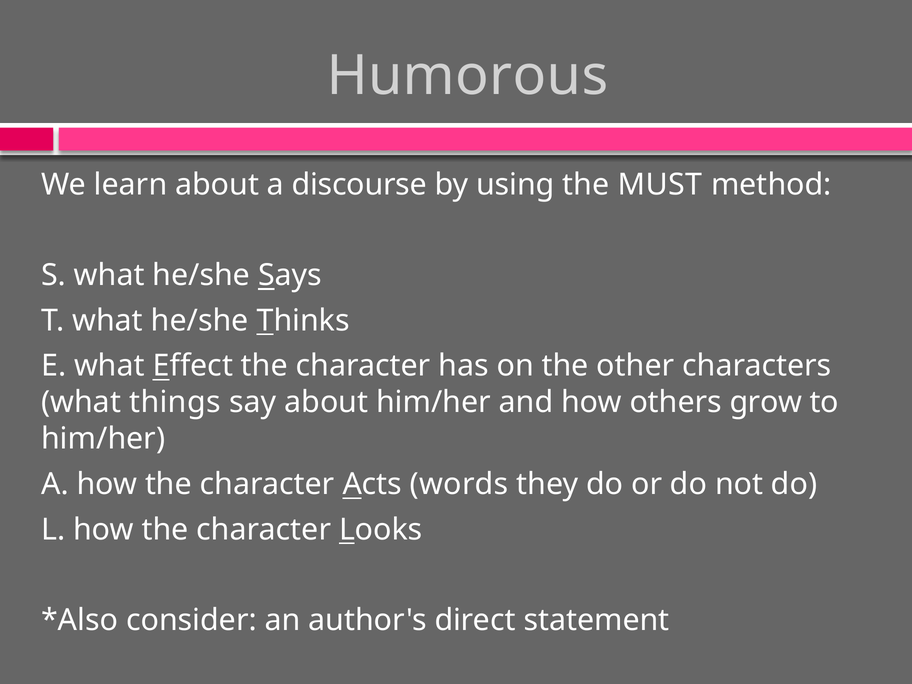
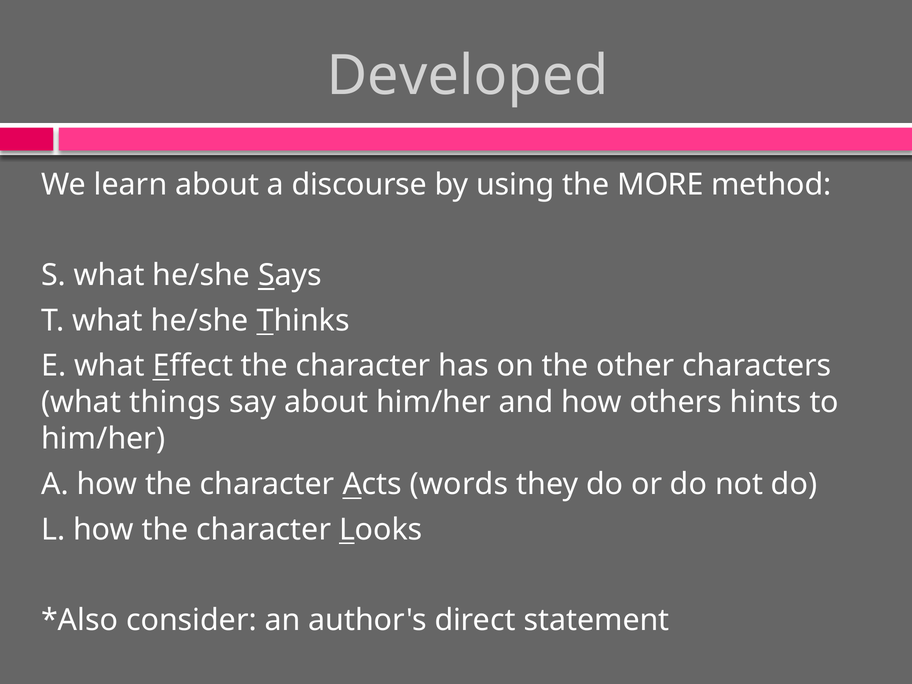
Humorous: Humorous -> Developed (467, 76)
MUST: MUST -> MORE (660, 184)
grow: grow -> hints (766, 402)
